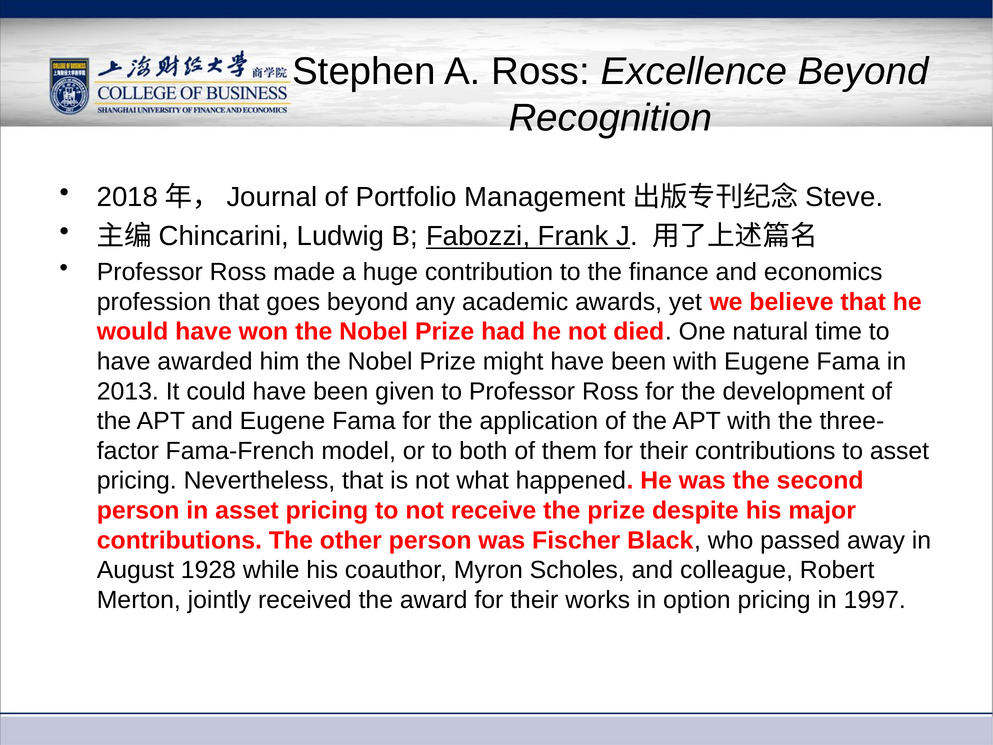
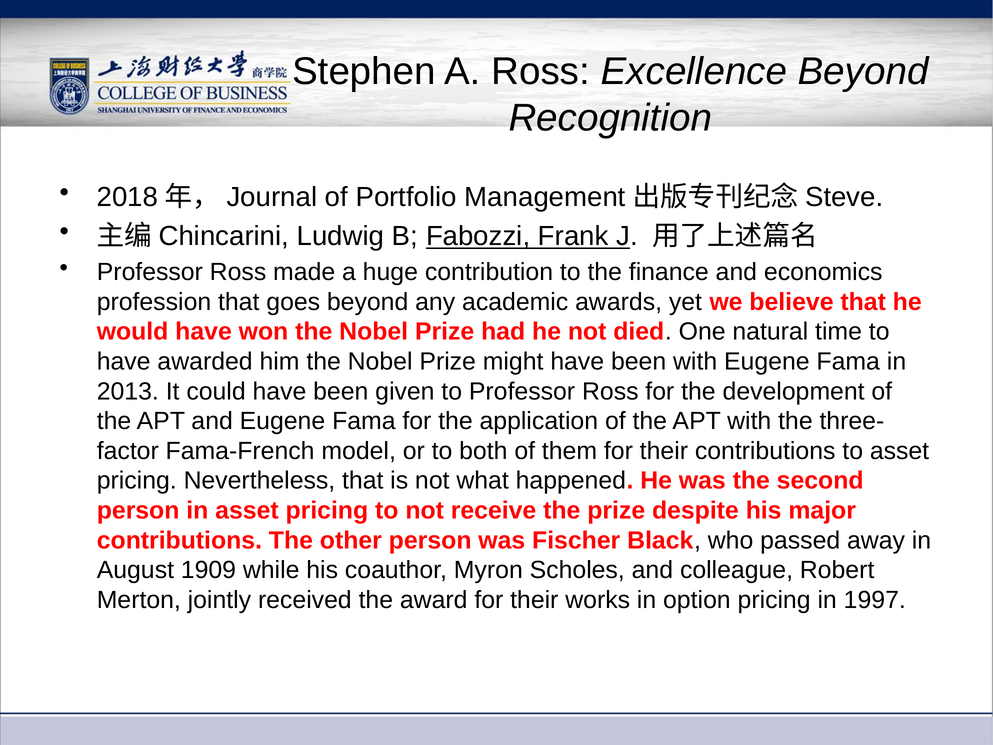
1928: 1928 -> 1909 (208, 570)
